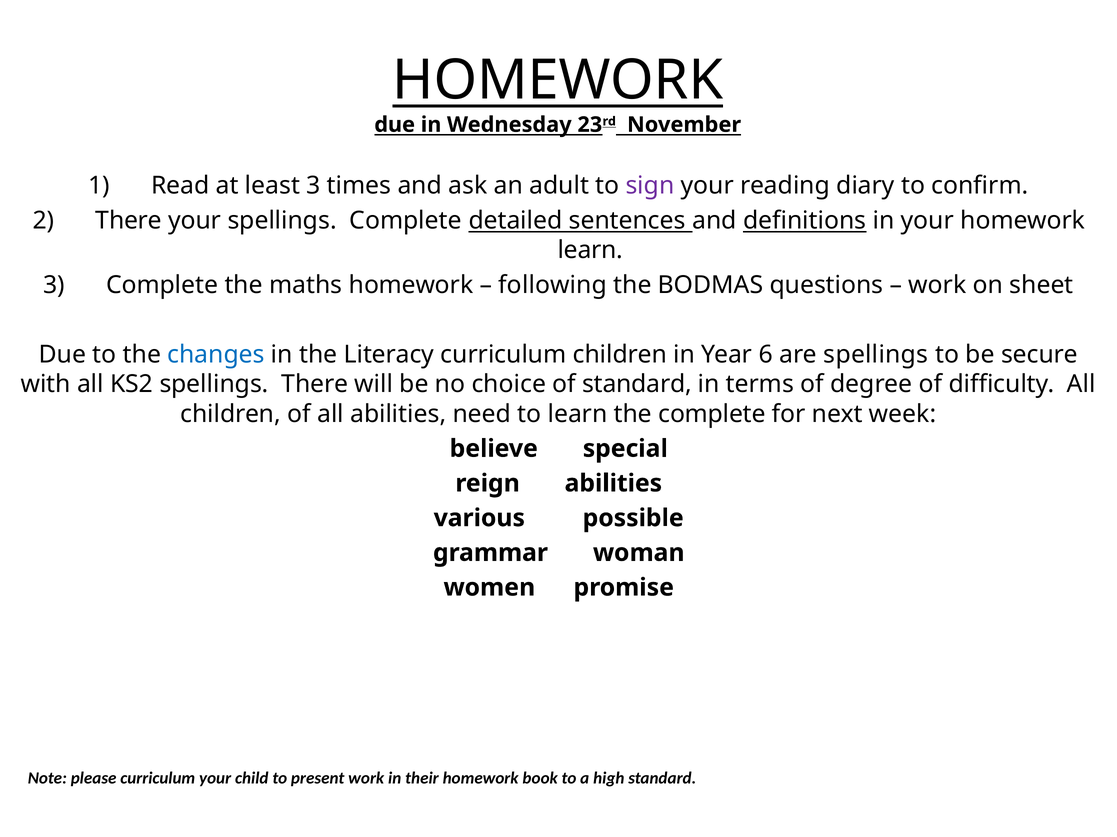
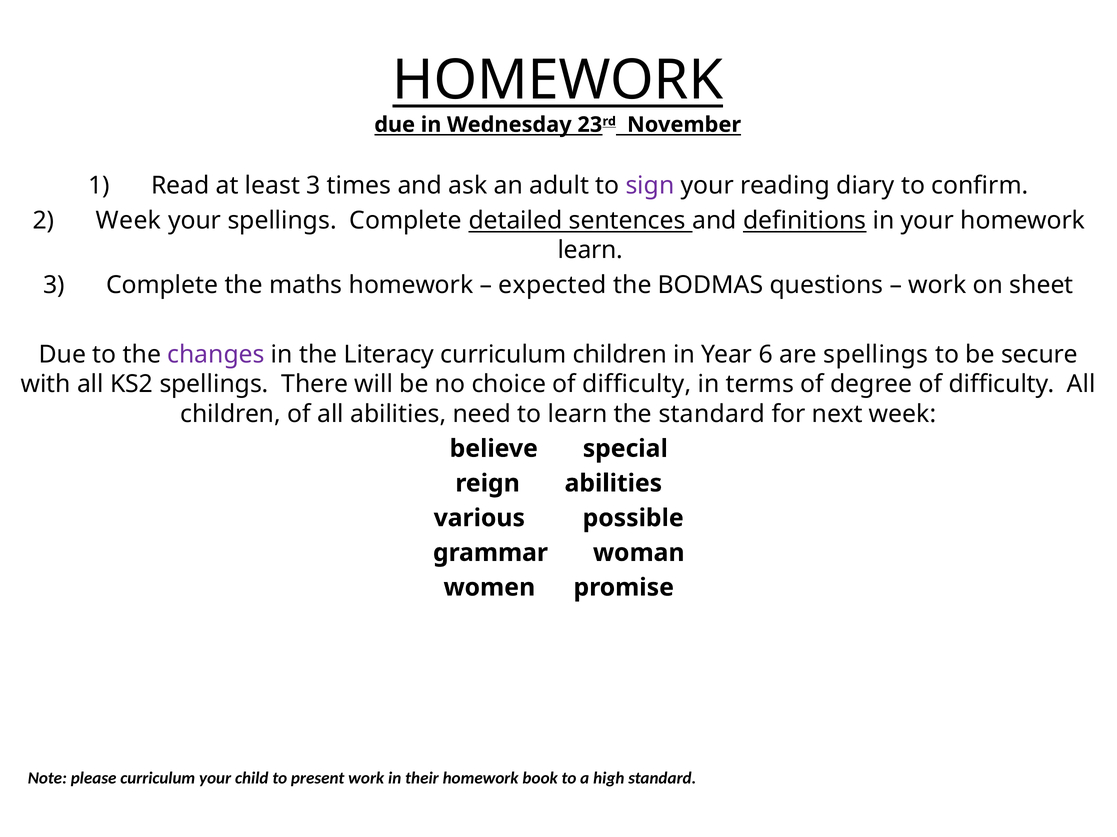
There: There -> Week (128, 221)
following: following -> expected (553, 285)
changes colour: blue -> purple (216, 355)
choice of standard: standard -> difficulty (637, 384)
the complete: complete -> standard (712, 414)
